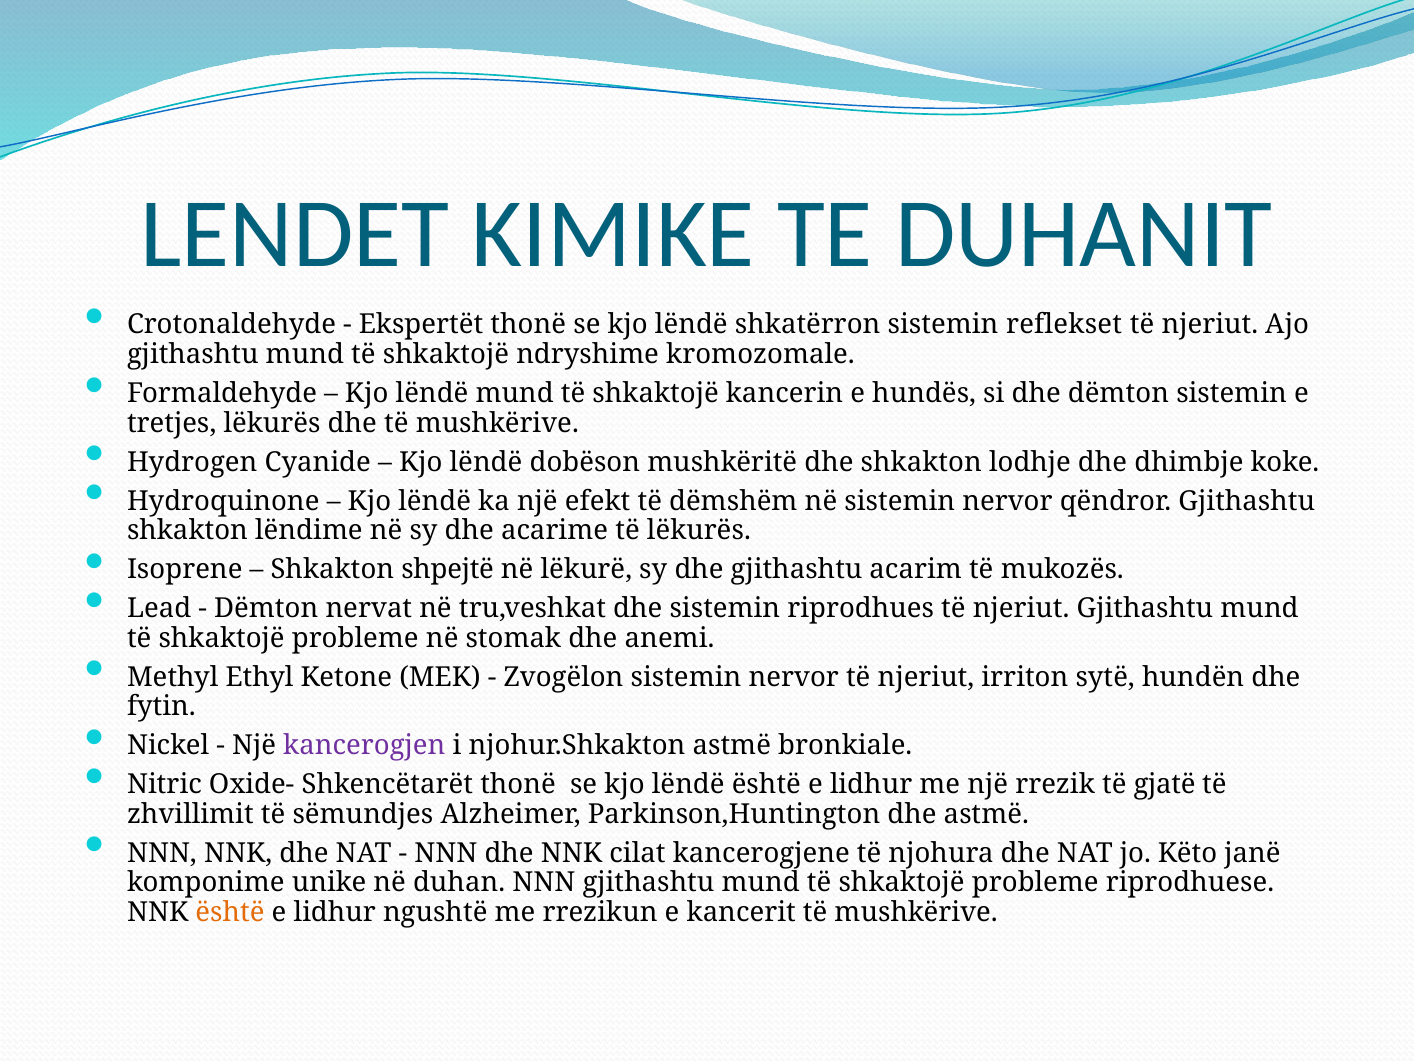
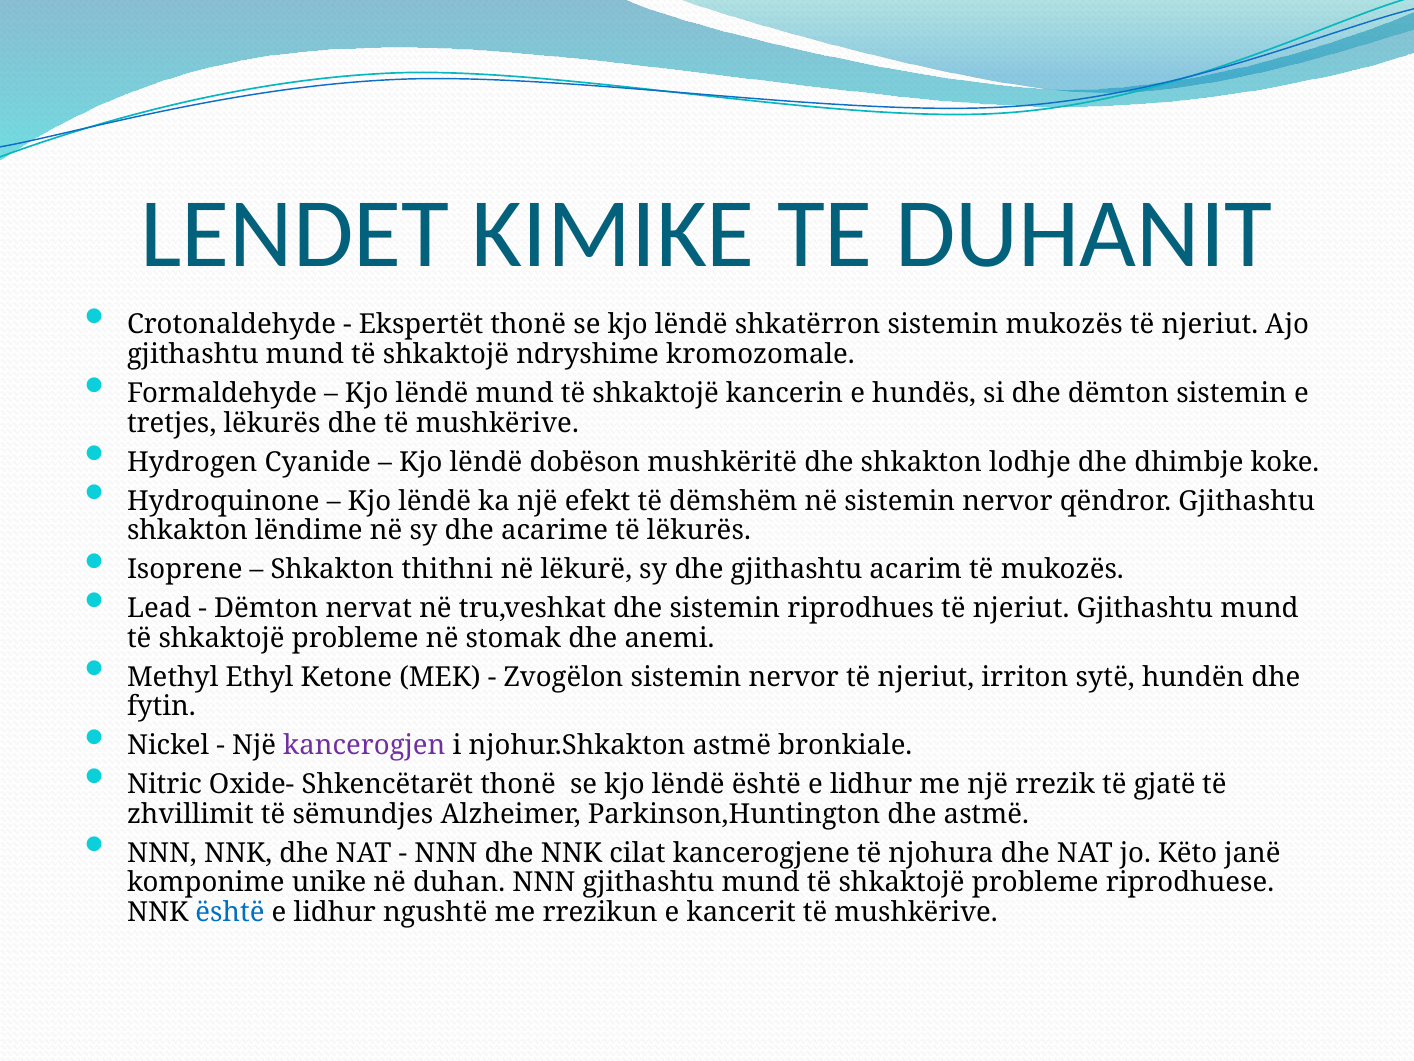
sistemin reflekset: reflekset -> mukozës (1064, 325)
shpejtë: shpejtë -> thithni (447, 569)
është colour: orange -> blue (230, 912)
